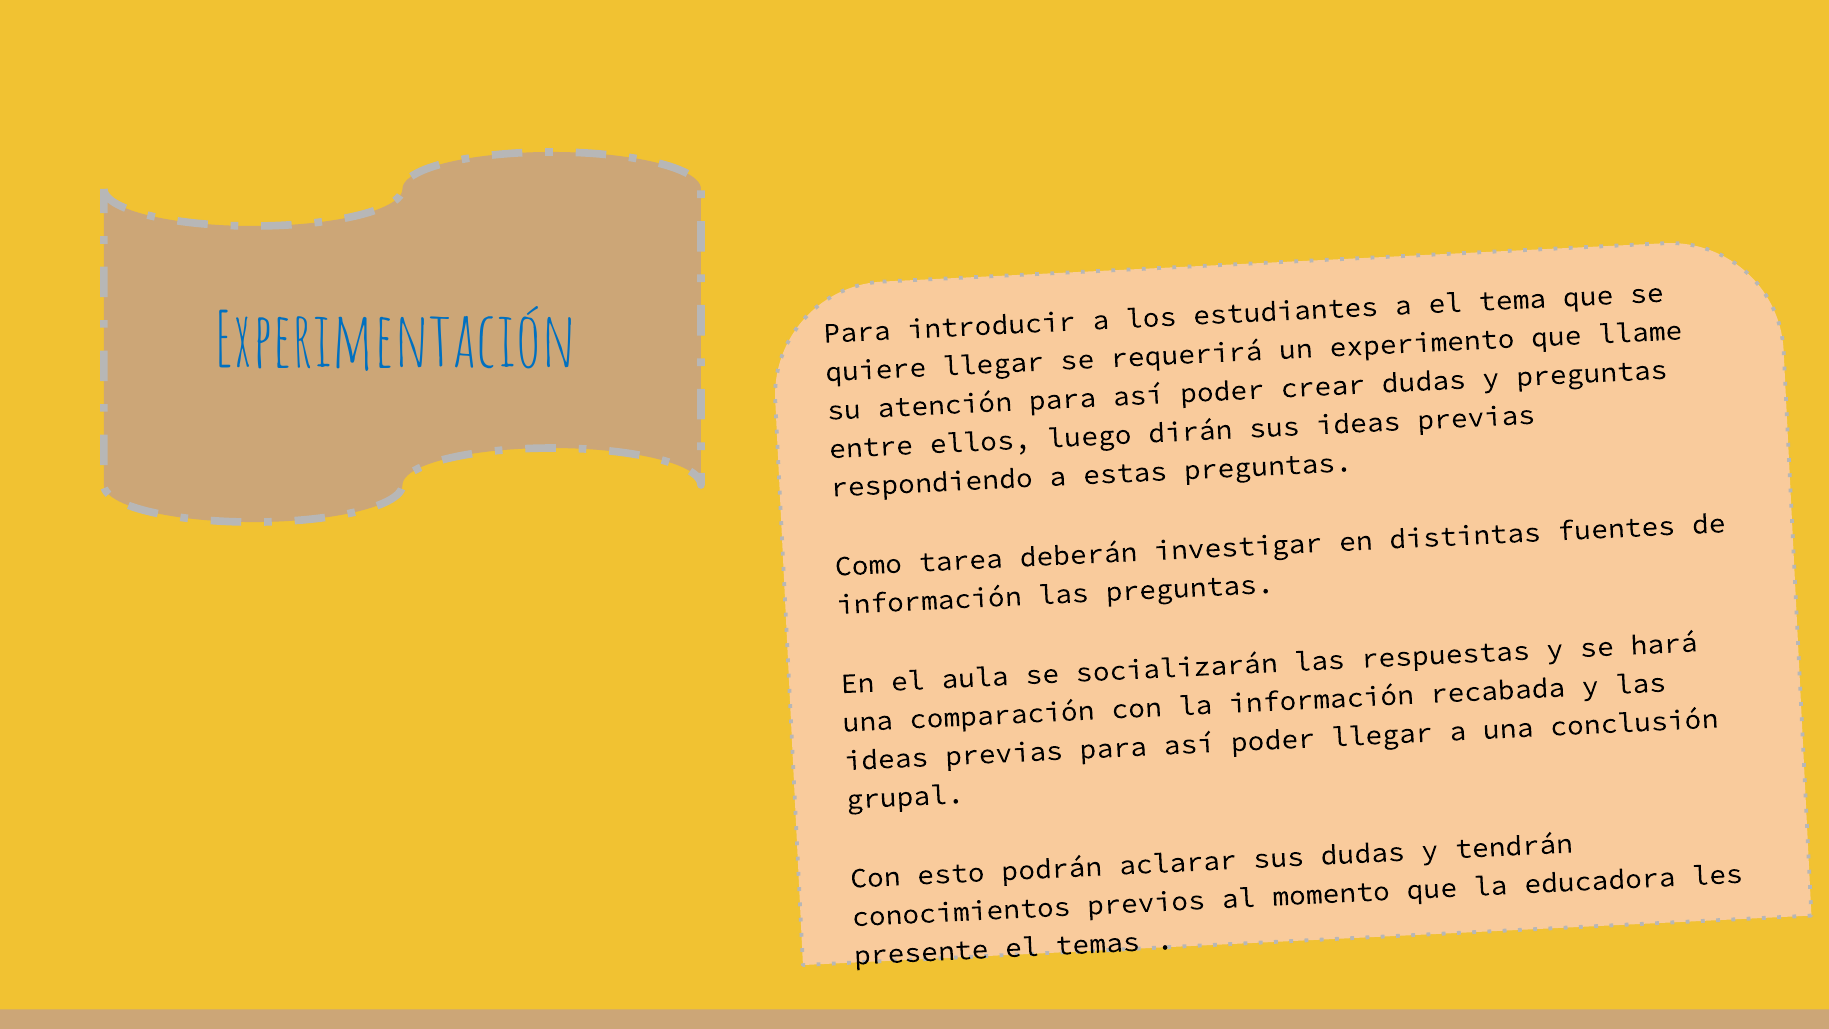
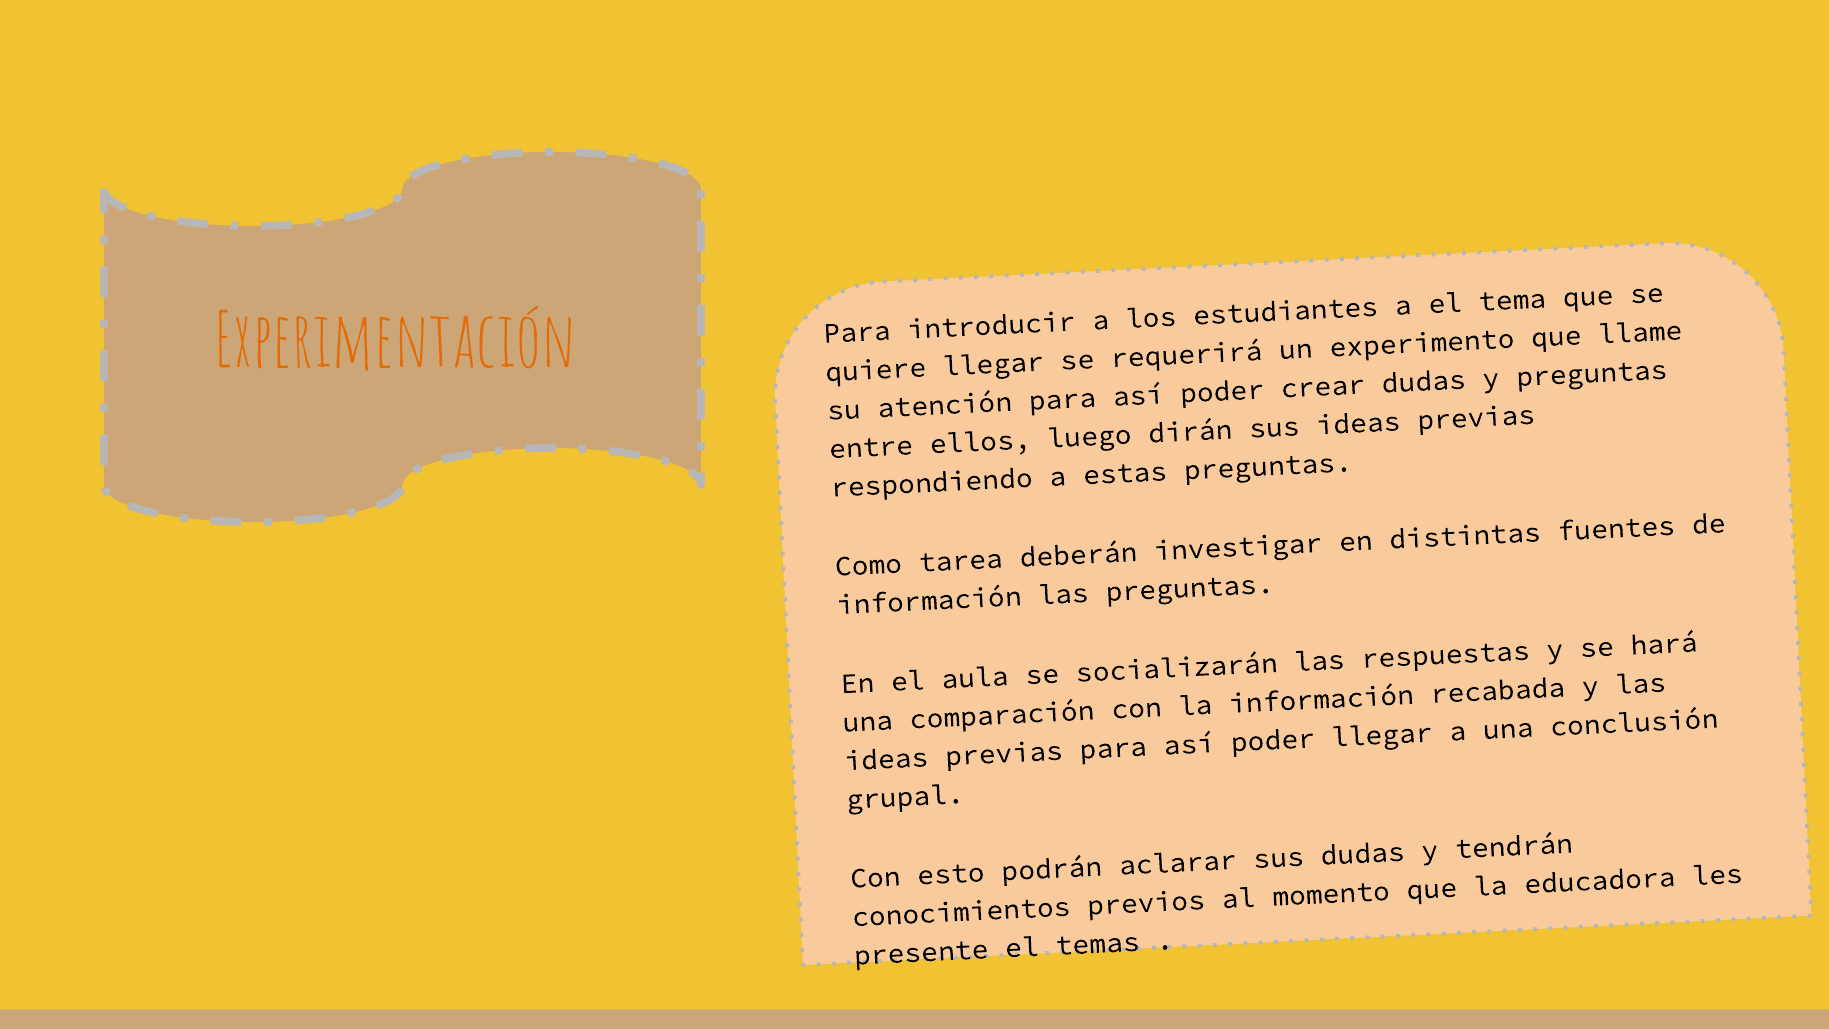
Experimentación colour: blue -> orange (396, 342)
